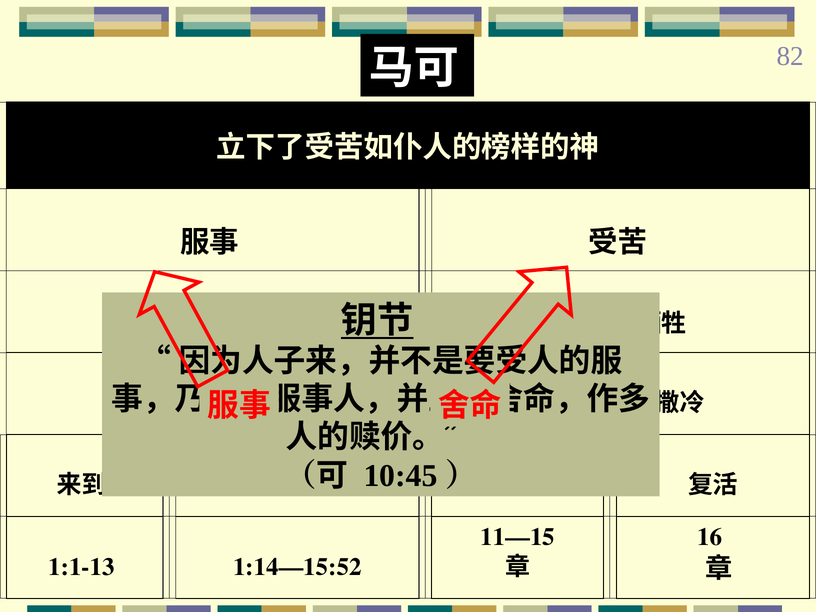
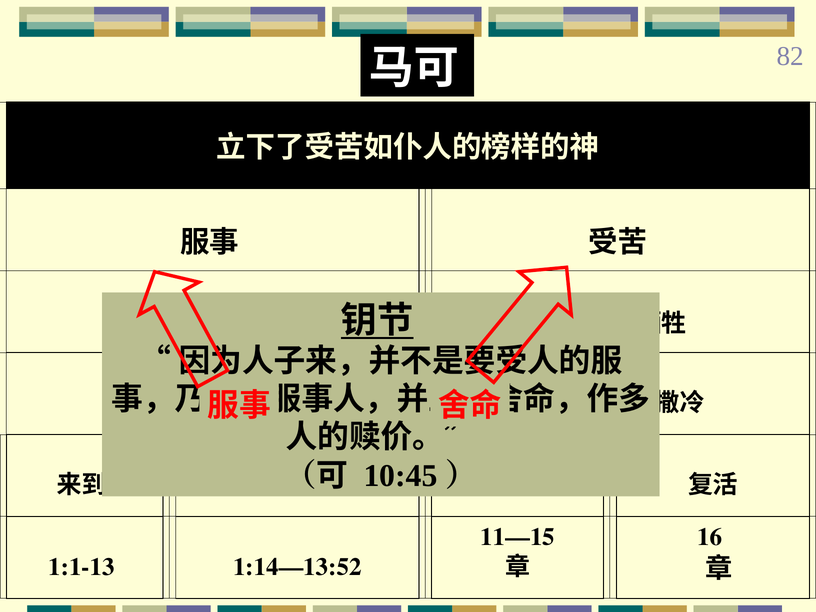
1:14—15:52: 1:14—15:52 -> 1:14—13:52 (297, 567)
